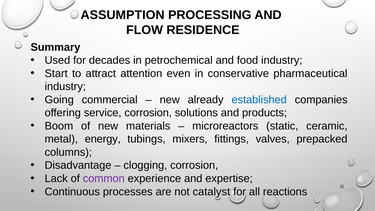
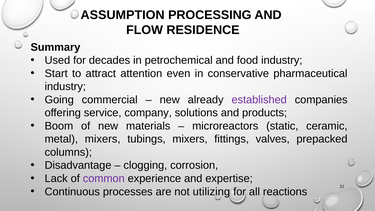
established colour: blue -> purple (259, 100)
service corrosion: corrosion -> company (148, 113)
metal energy: energy -> mixers (103, 139)
catalyst: catalyst -> utilizing (211, 192)
